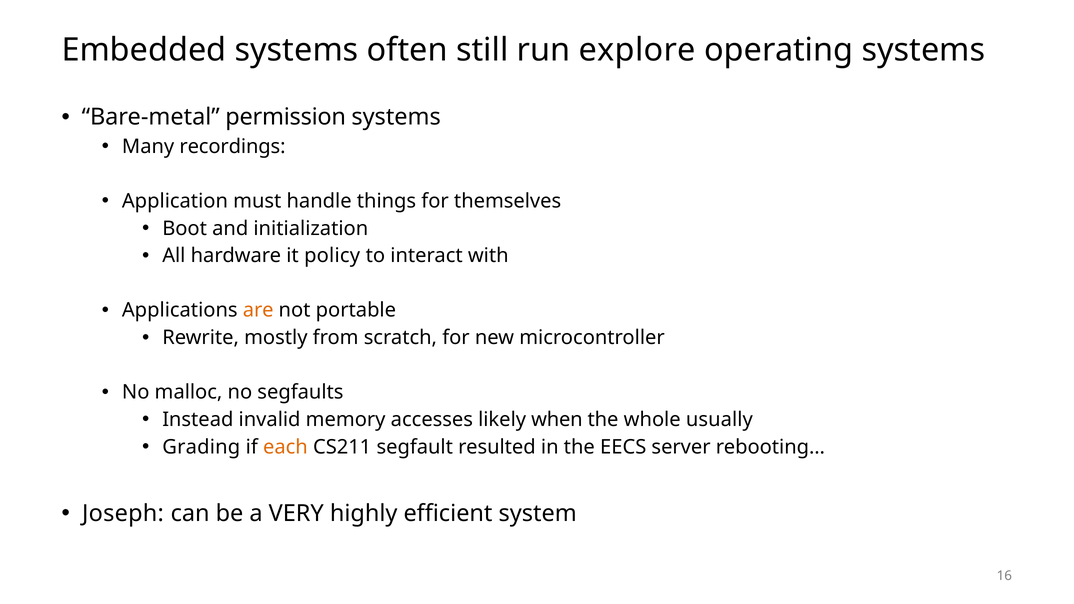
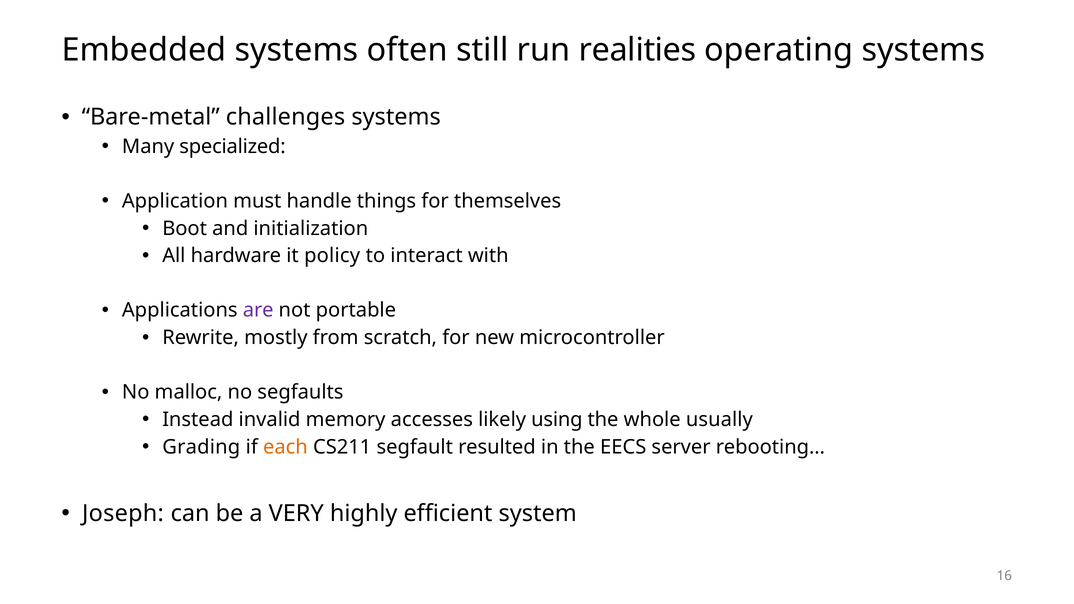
explore: explore -> realities (638, 50)
permission: permission -> challenges (285, 117)
recordings: recordings -> specialized (233, 146)
are colour: orange -> purple (258, 310)
when: when -> using (557, 420)
